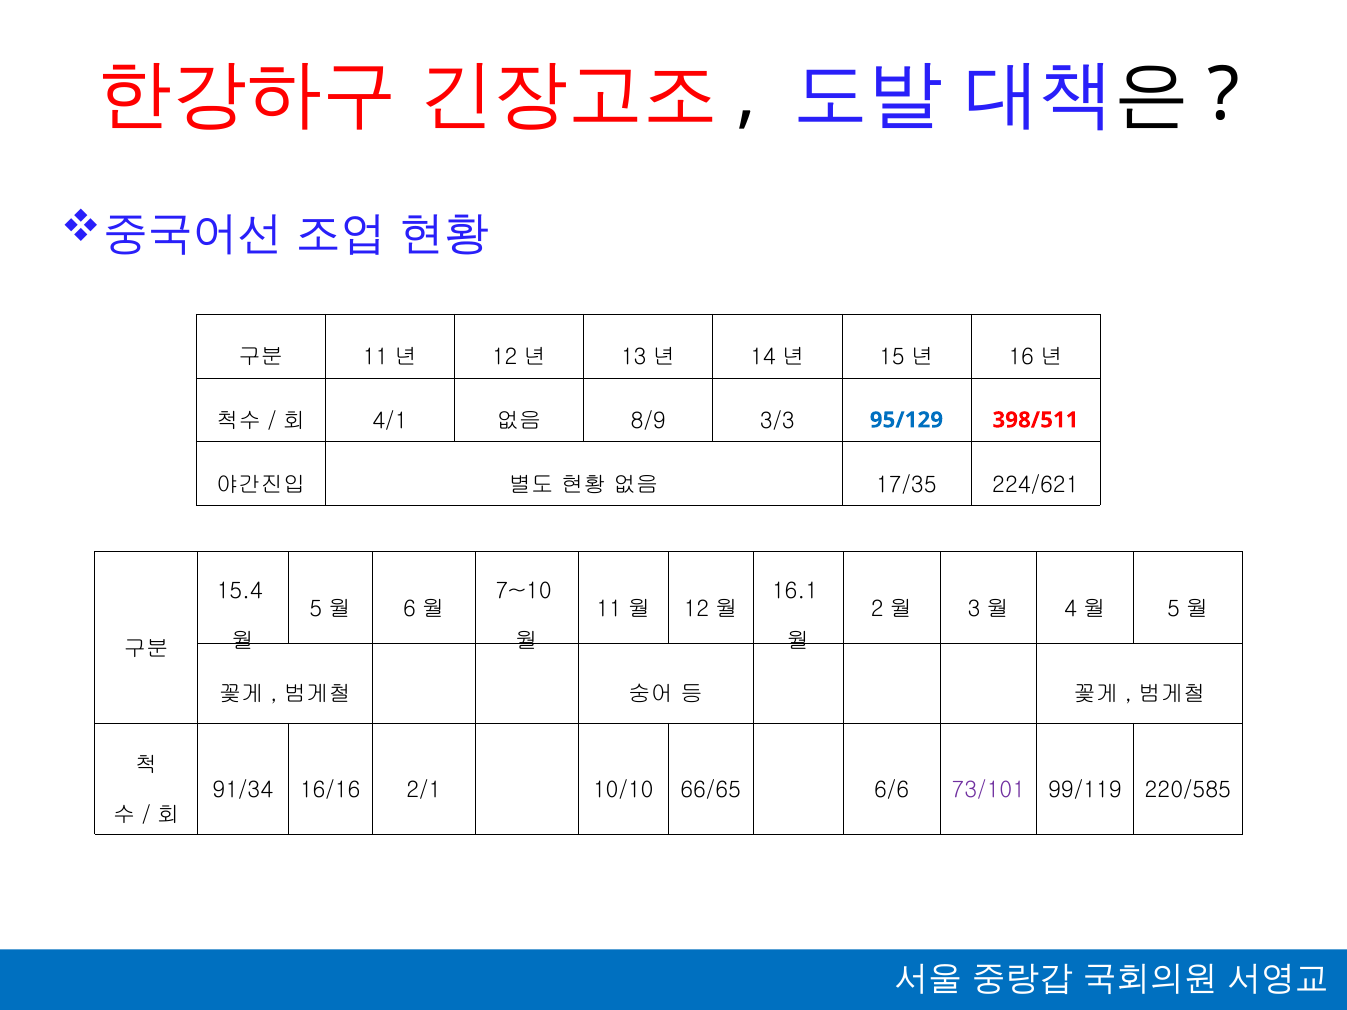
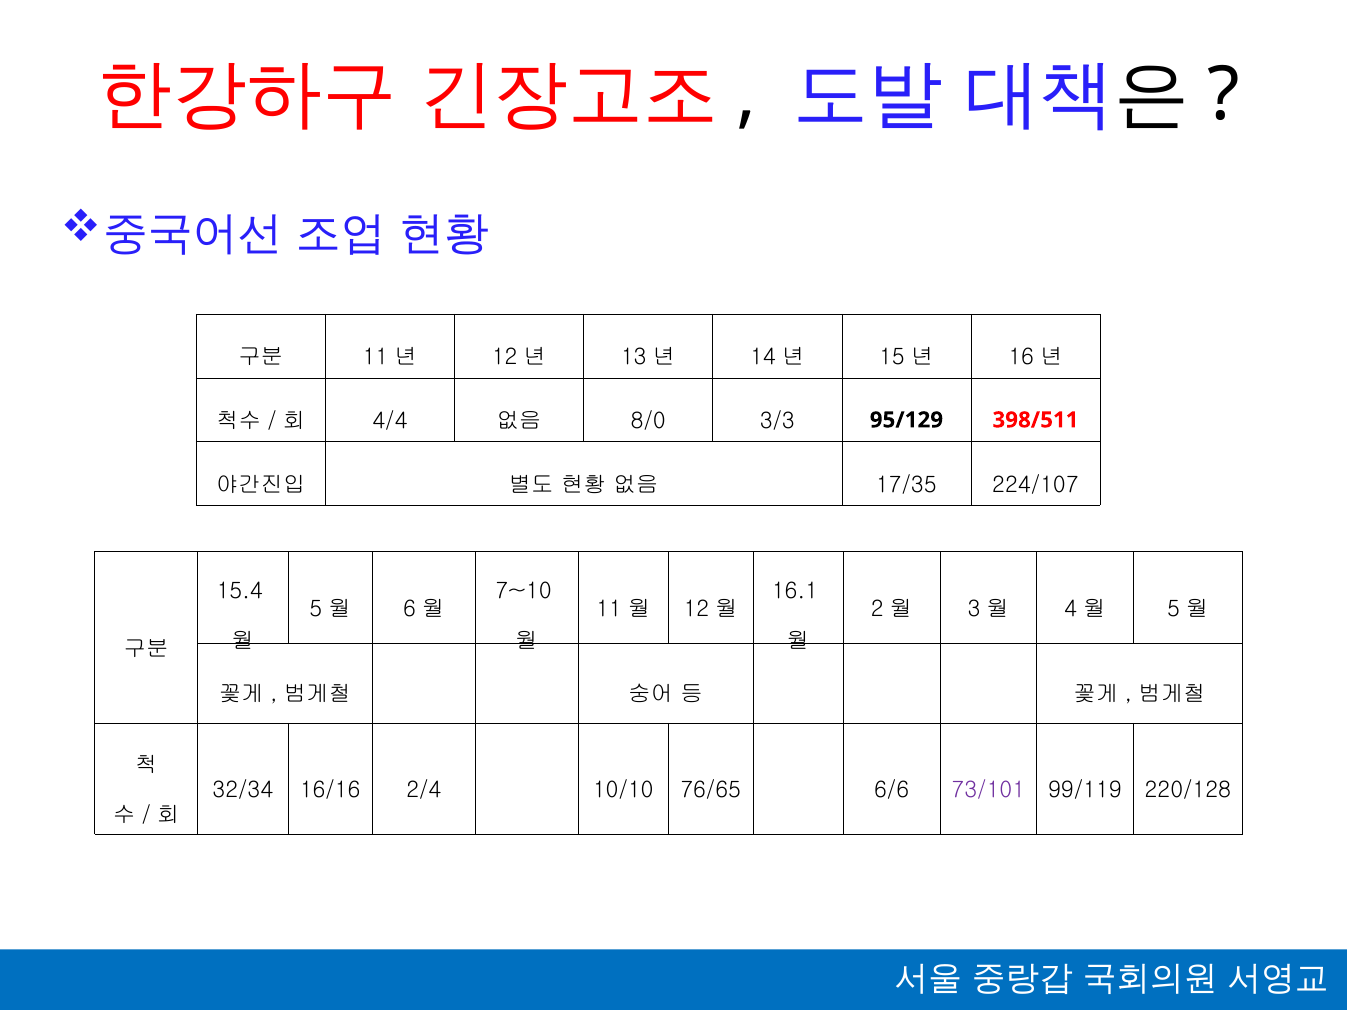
4/1: 4/1 -> 4/4 (390, 421)
8/9: 8/9 -> 8/0 (648, 421)
95/129 colour: blue -> black (906, 420)
224/621: 224/621 -> 224/107 (1035, 485)
91/34: 91/34 -> 32/34 (243, 790)
2/1: 2/1 -> 2/4 (424, 790)
66/65: 66/65 -> 76/65 (711, 790)
220/585: 220/585 -> 220/128 (1188, 790)
